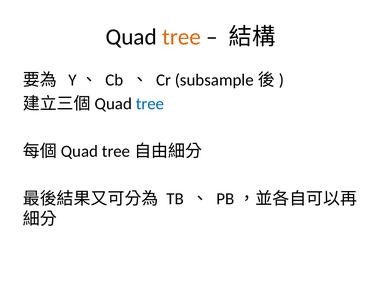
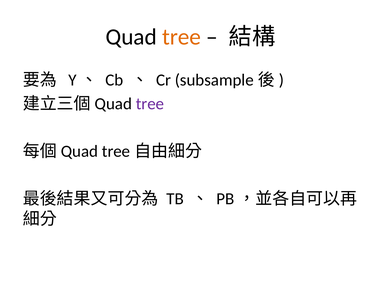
tree colour: blue -> purple (150, 104)
